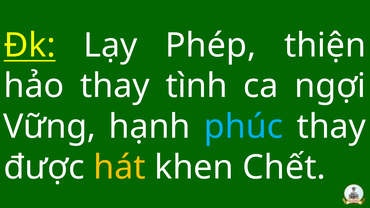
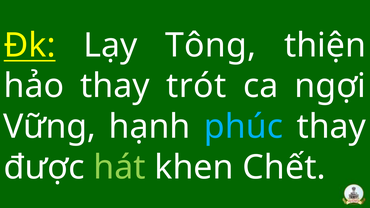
Phép: Phép -> Tông (211, 45)
tình: tình -> trót (196, 86)
hát colour: yellow -> light green (120, 167)
